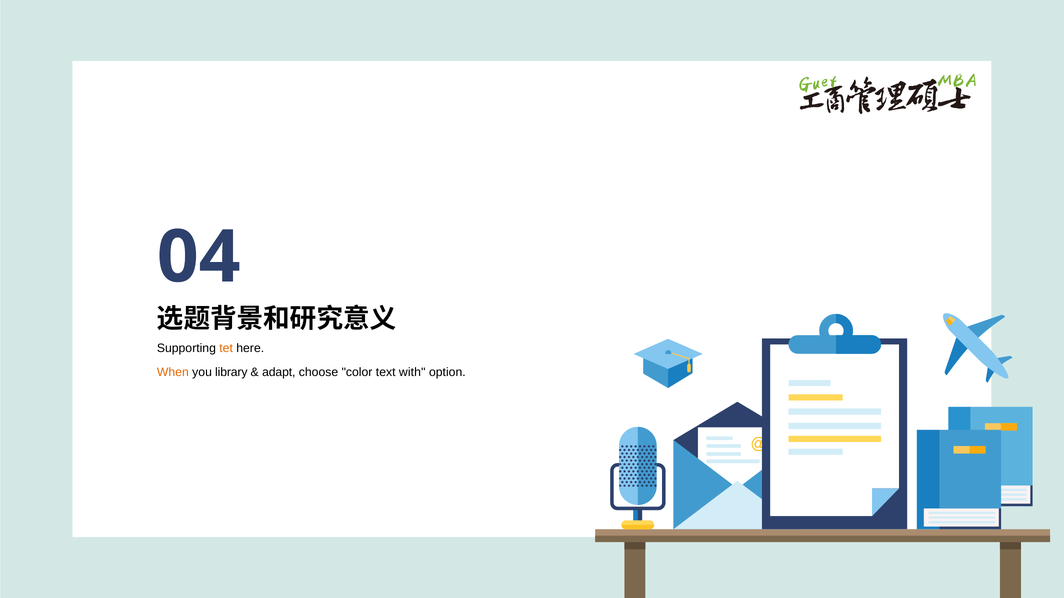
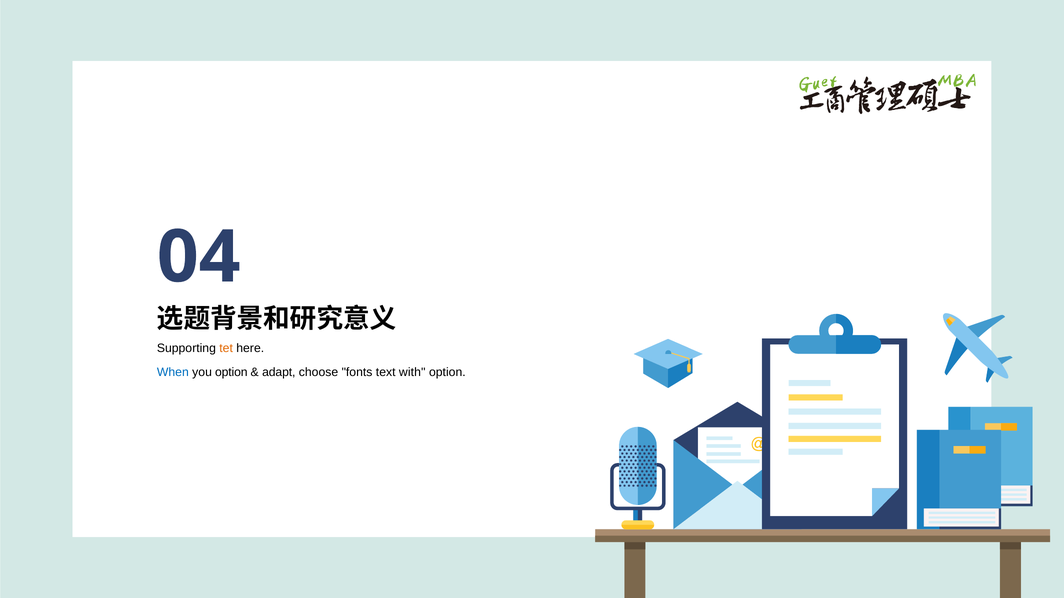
When colour: orange -> blue (173, 373)
you library: library -> option (231, 373)
color: color -> fonts (357, 373)
